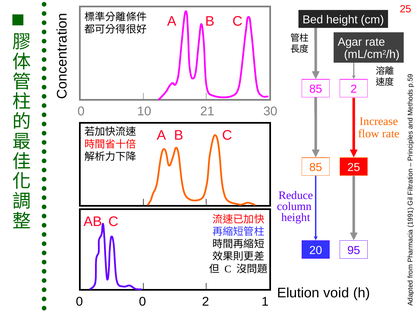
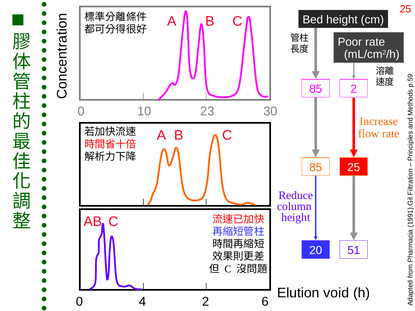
Agar: Agar -> Poor (350, 42)
21: 21 -> 23 (207, 111)
95: 95 -> 51 (354, 251)
0 0: 0 -> 4 (142, 302)
2 1: 1 -> 6 (265, 302)
